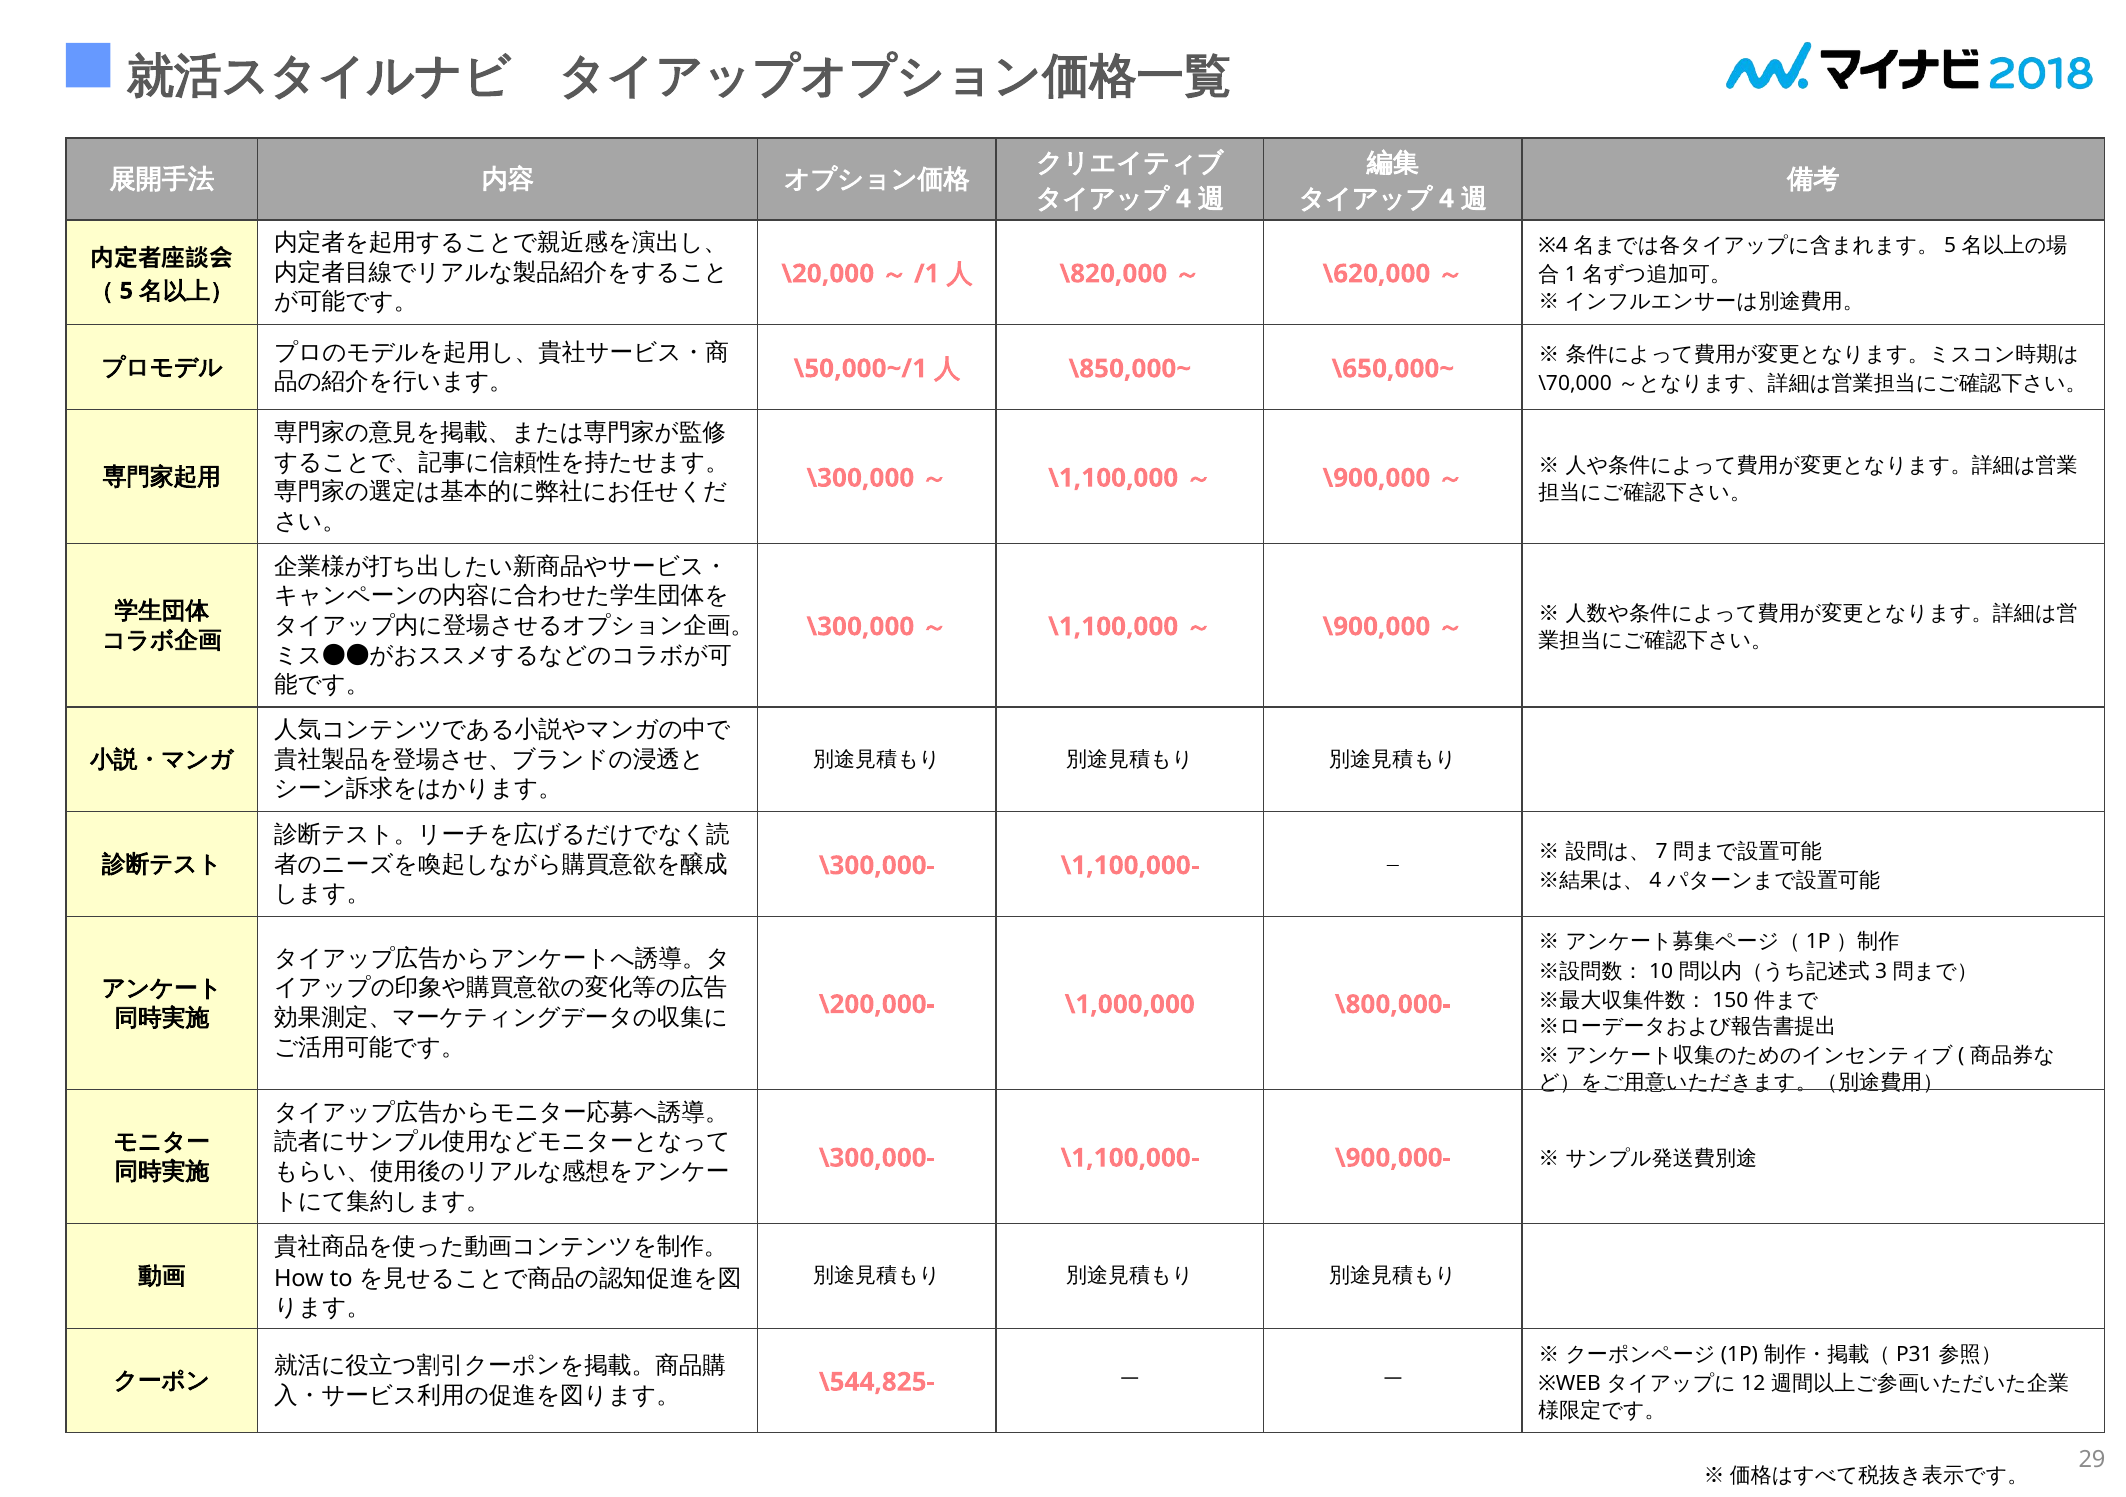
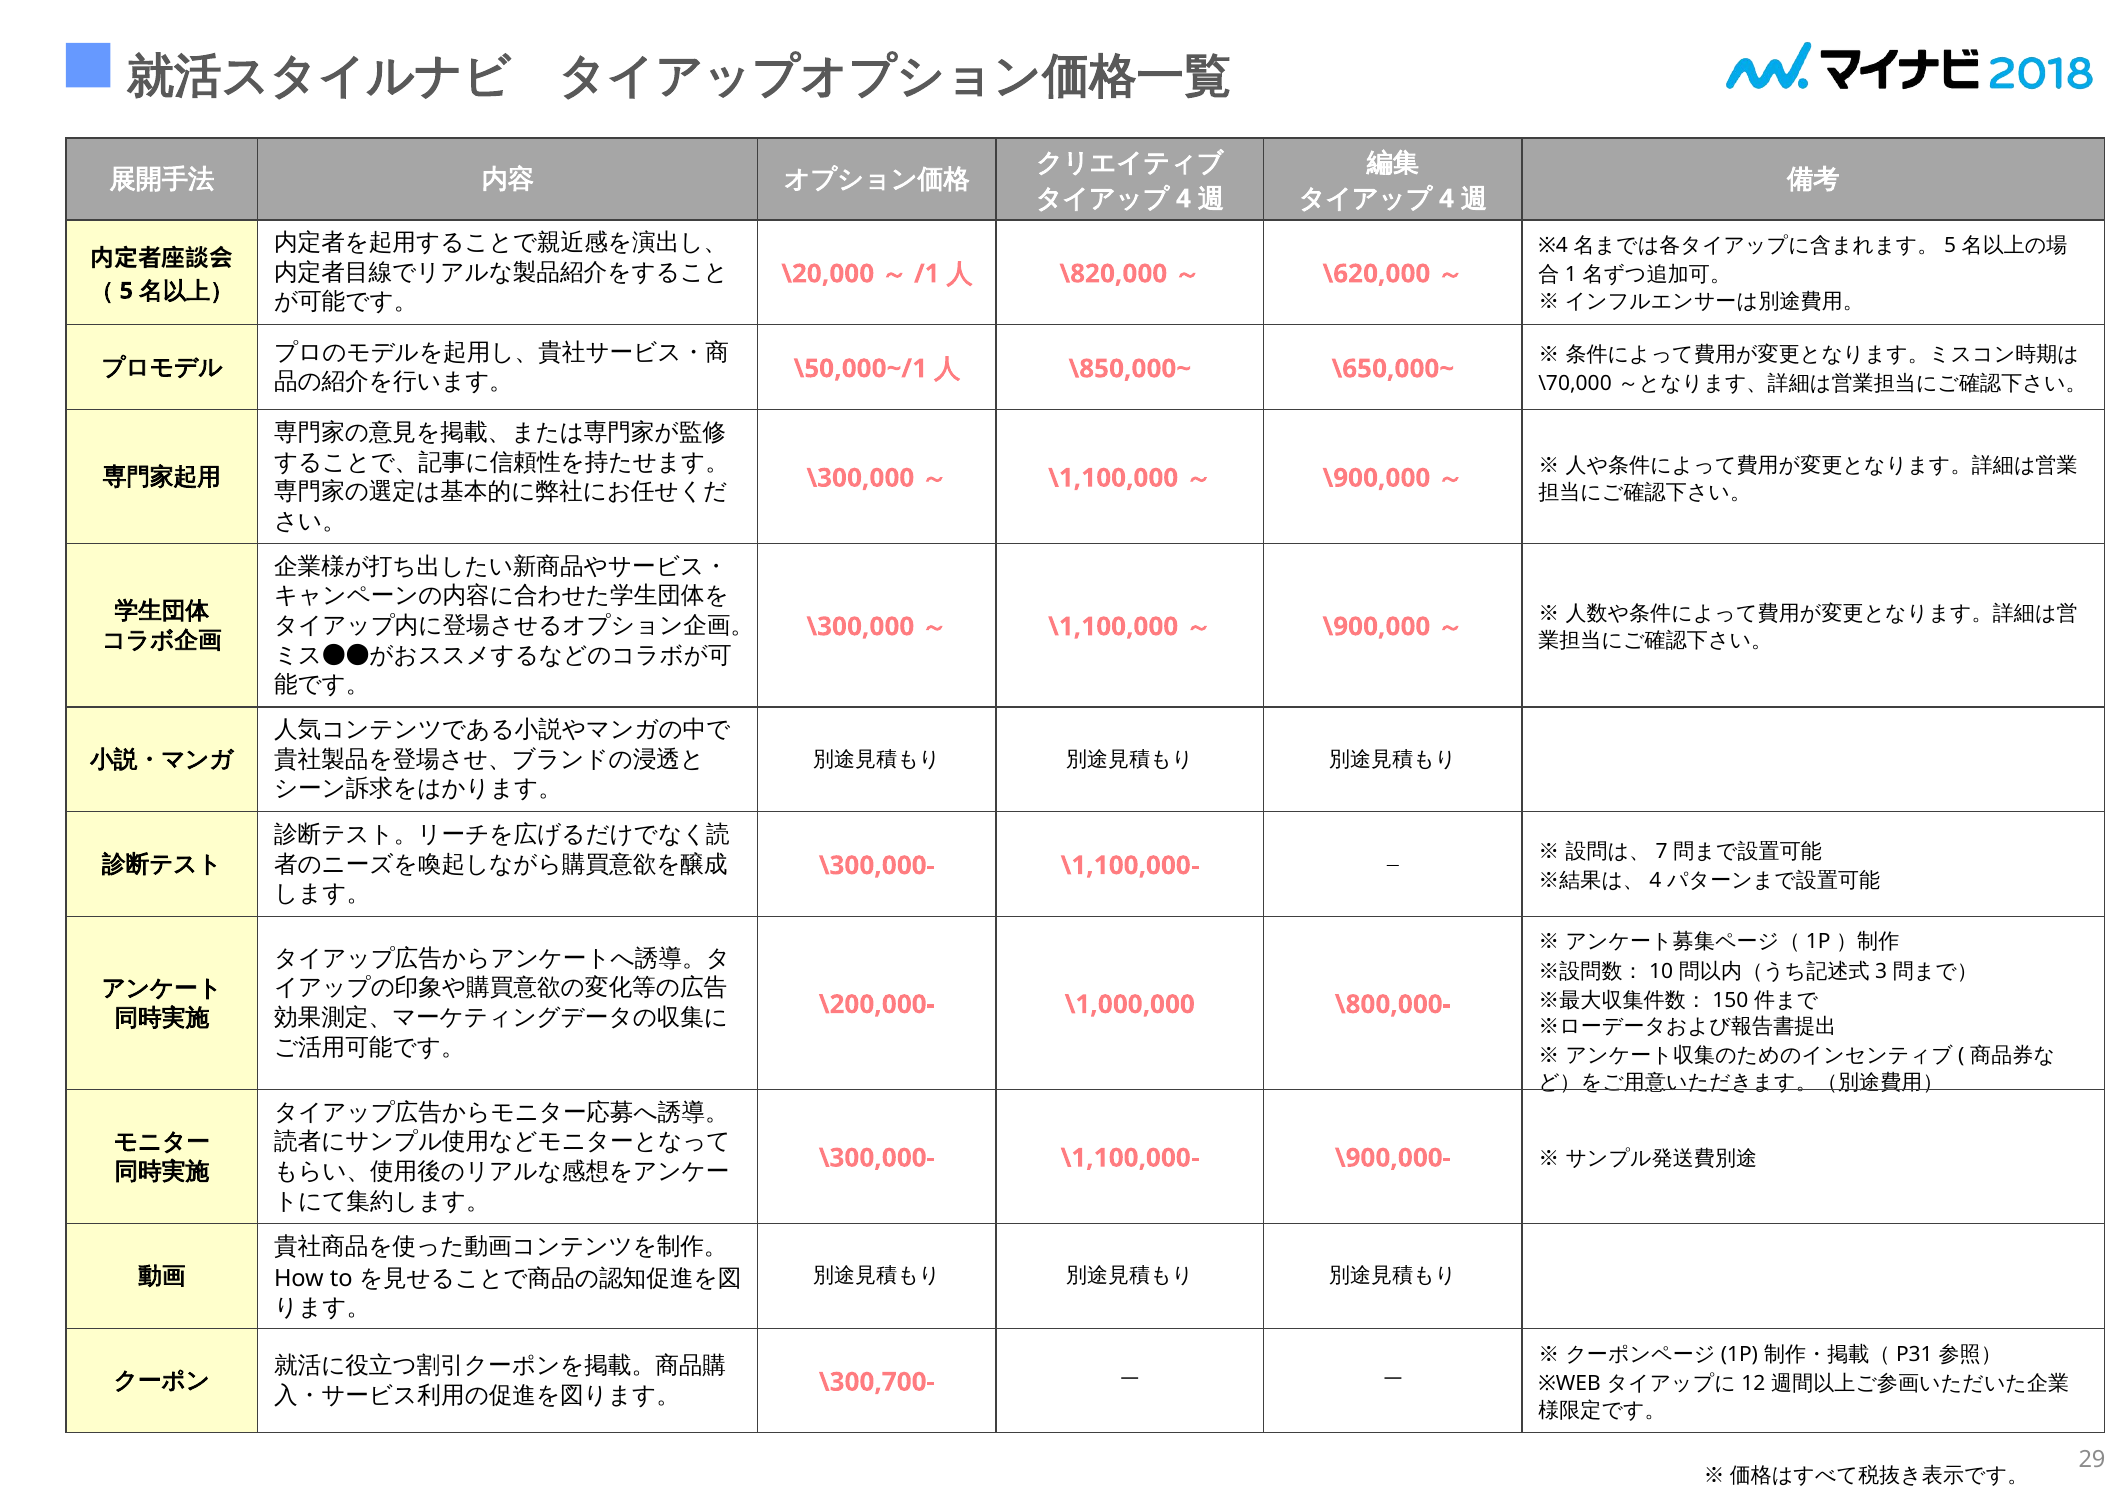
\544,825-: \544,825- -> \300,700- (877, 1382)
